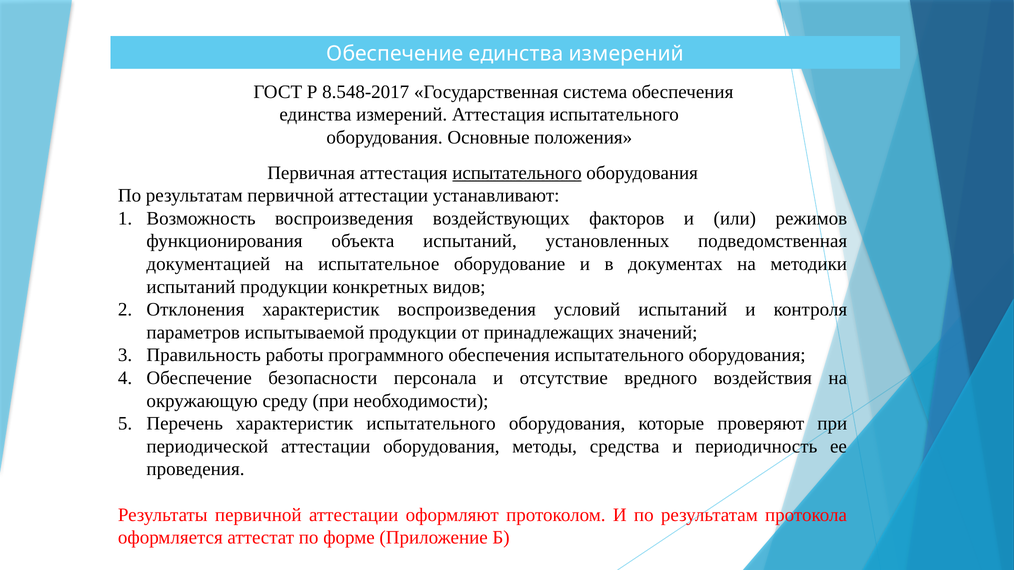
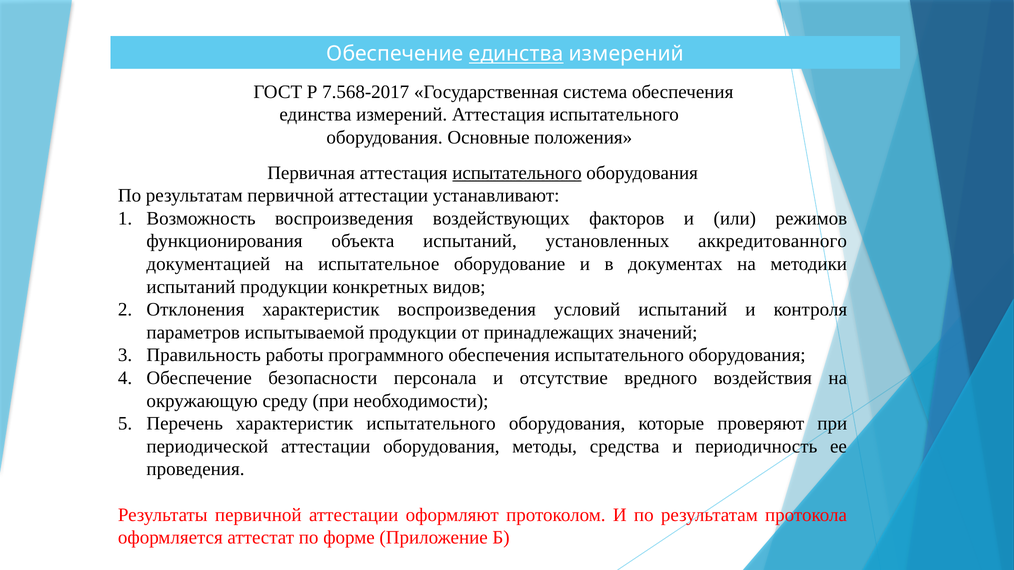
единства underline: none -> present (516, 54)
8.548-2017: 8.548-2017 -> 7.568-2017 (366, 92)
подведомственная: подведомственная -> аккредитованного (773, 241)
